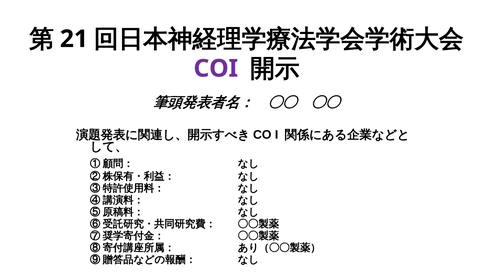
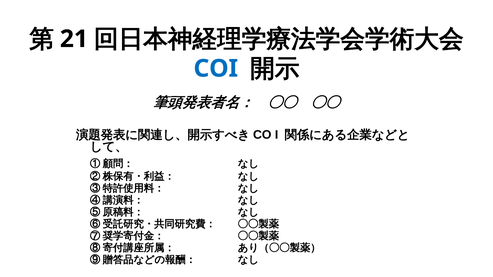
COI colour: purple -> blue (216, 69)
